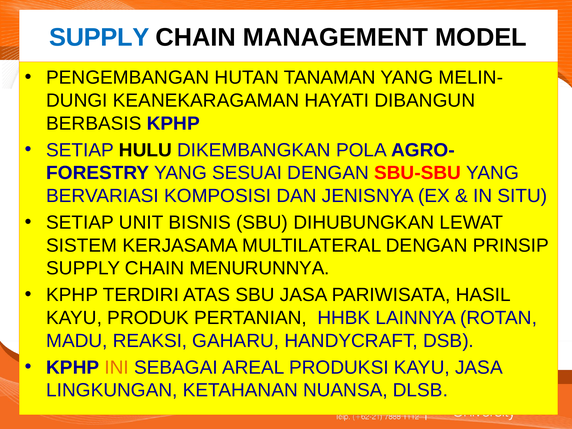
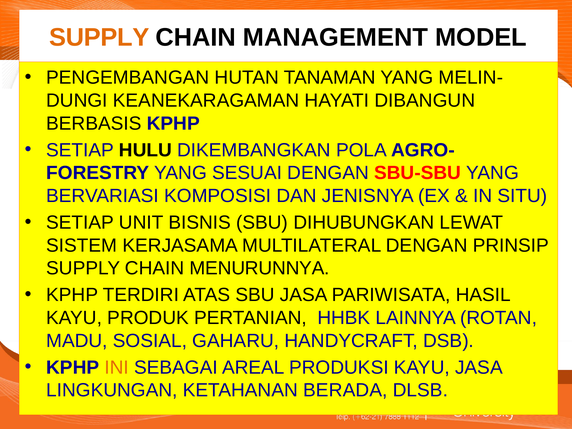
SUPPLY colour: blue -> orange (99, 38)
REAKSI: REAKSI -> SOSIAL (150, 341)
NUANSA: NUANSA -> BERADA (345, 390)
